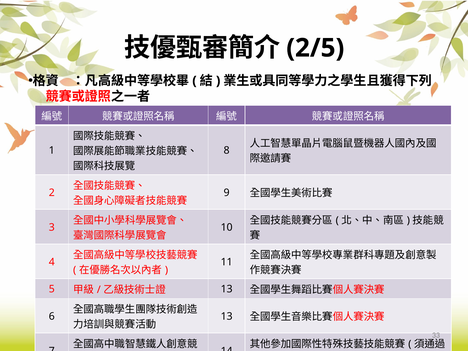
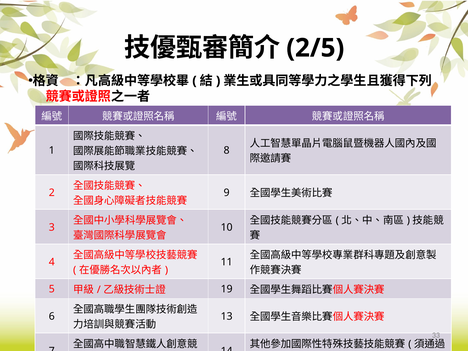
13: 13 -> 19 (227, 289)
